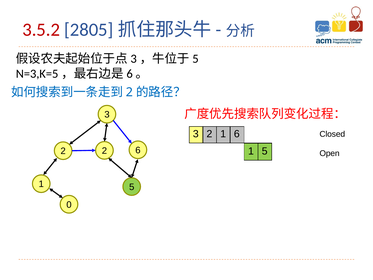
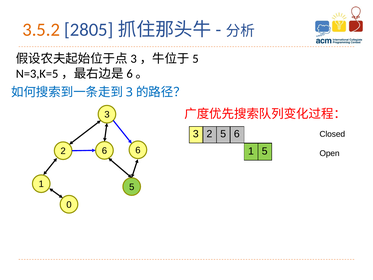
3.5.2 colour: red -> orange (41, 30)
2: 2 -> 3 (130, 92)
2 1: 1 -> 5 (223, 134)
2 2: 2 -> 6 (104, 151)
